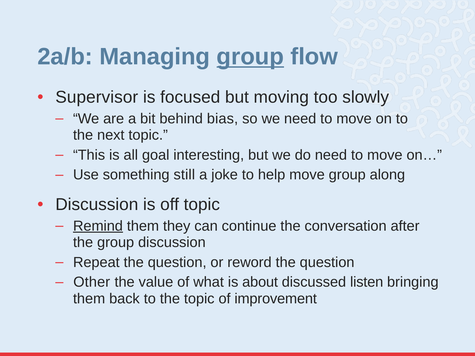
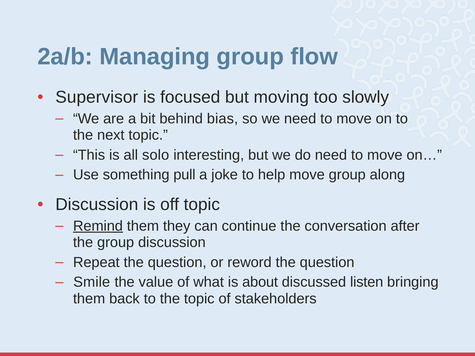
group underline: present -> none (250, 57)
goal: goal -> solo (156, 155)
still: still -> pull (184, 175)
Other: Other -> Smile (92, 282)
improvement: improvement -> stakeholders (276, 299)
